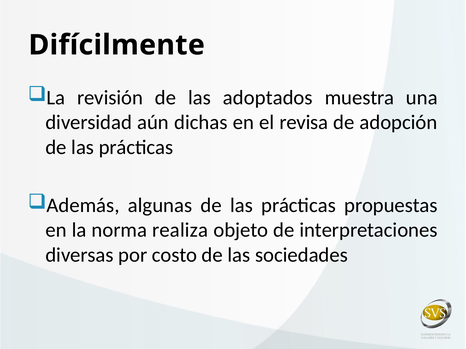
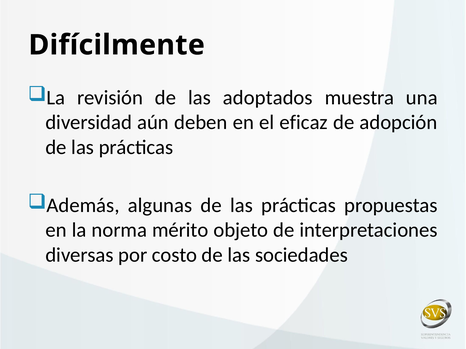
dichas: dichas -> deben (201, 123)
revisa: revisa -> eficaz (304, 123)
realiza: realiza -> mérito (180, 230)
